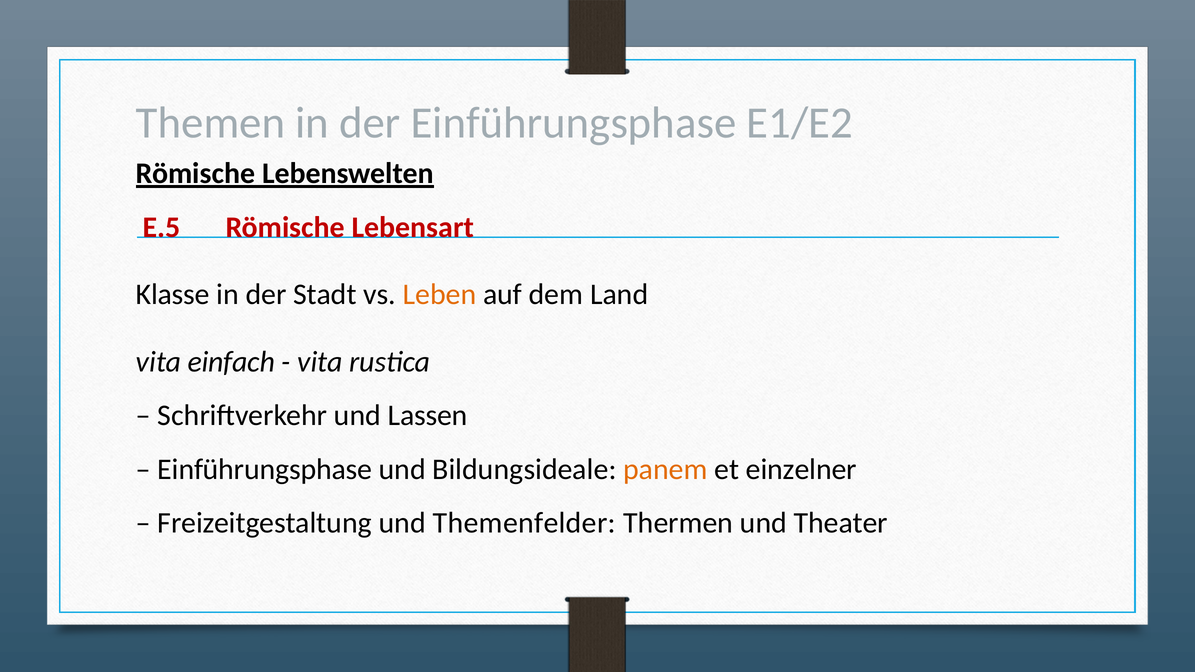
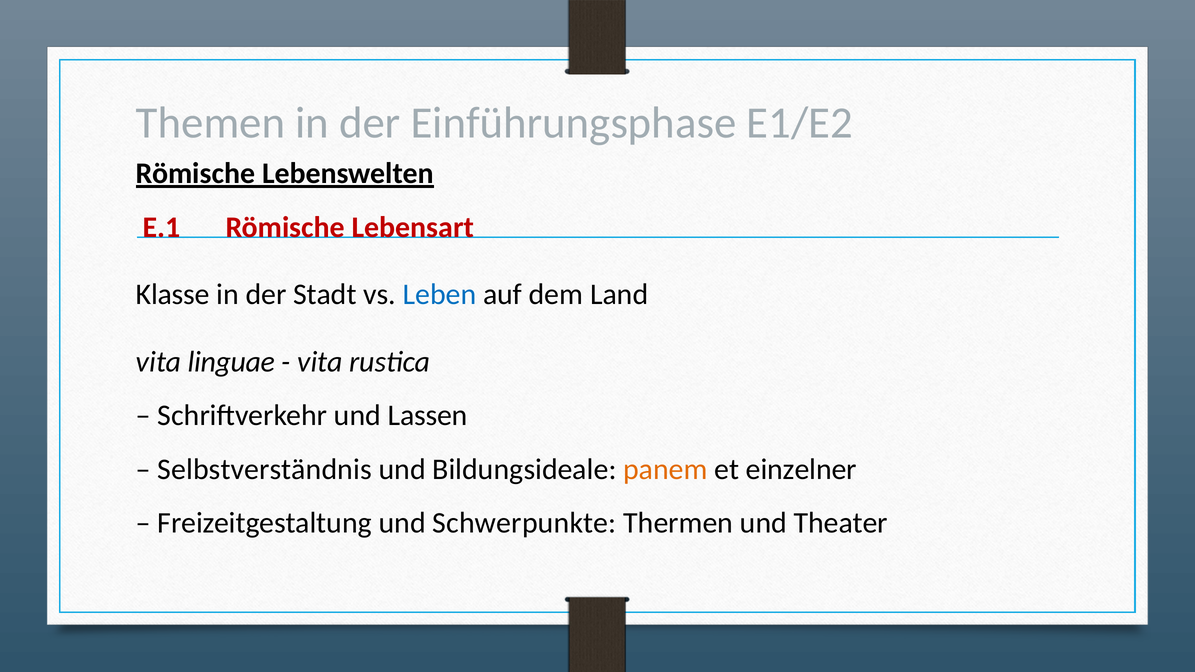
E.5: E.5 -> E.1 (161, 227)
Leben colour: orange -> blue (439, 295)
einfach: einfach -> linguae (231, 362)
Einführungsphase: Einführungsphase -> Selbstverständnis (265, 469)
Themenfelder: Themenfelder -> Schwerpunkte (524, 523)
